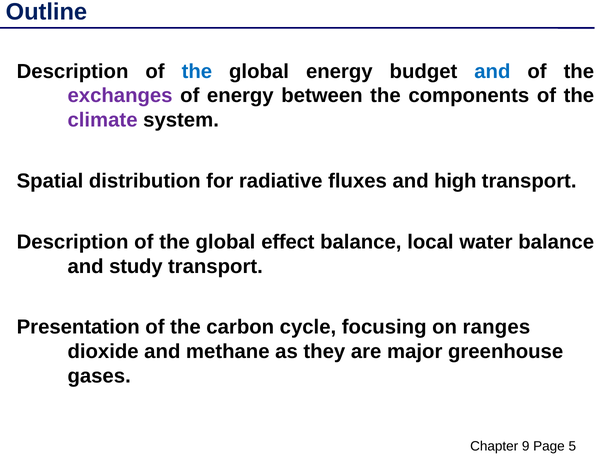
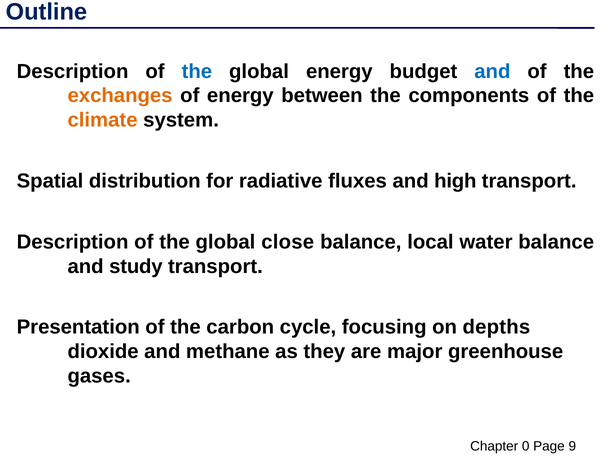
exchanges colour: purple -> orange (120, 96)
climate colour: purple -> orange (103, 120)
effect: effect -> close (288, 242)
ranges: ranges -> depths (496, 328)
9: 9 -> 0 (526, 447)
5: 5 -> 9 (572, 447)
